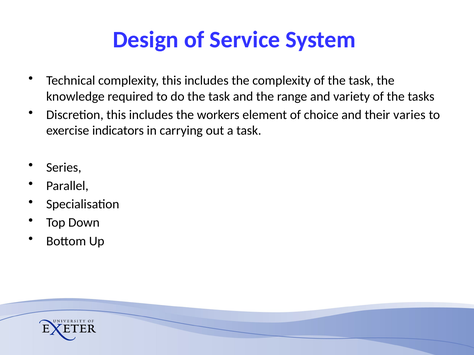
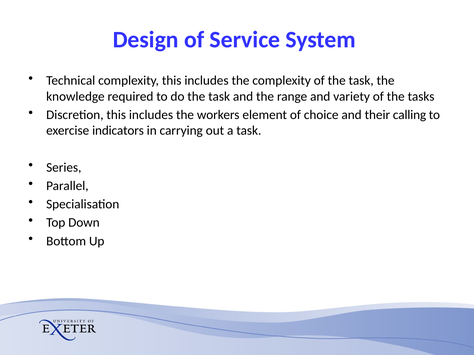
varies: varies -> calling (410, 115)
